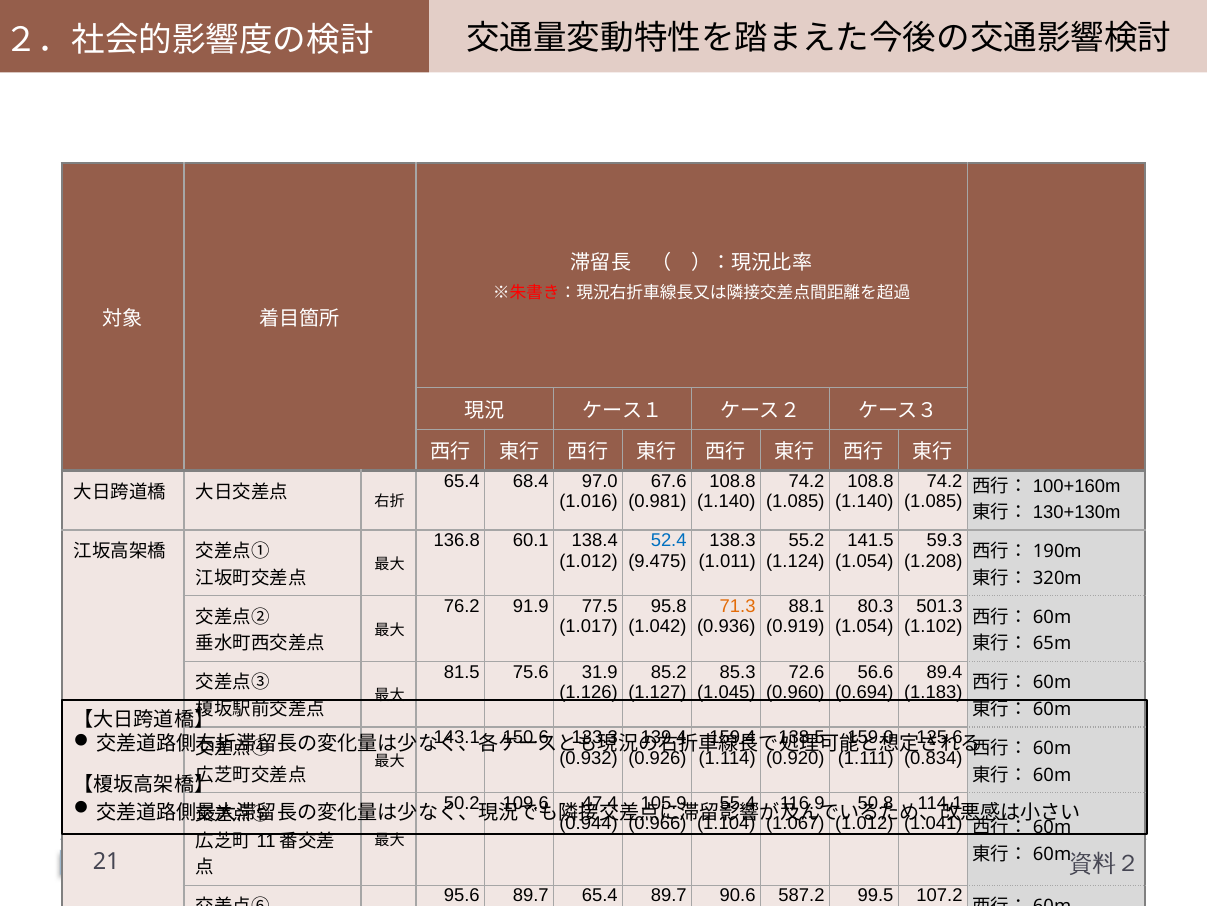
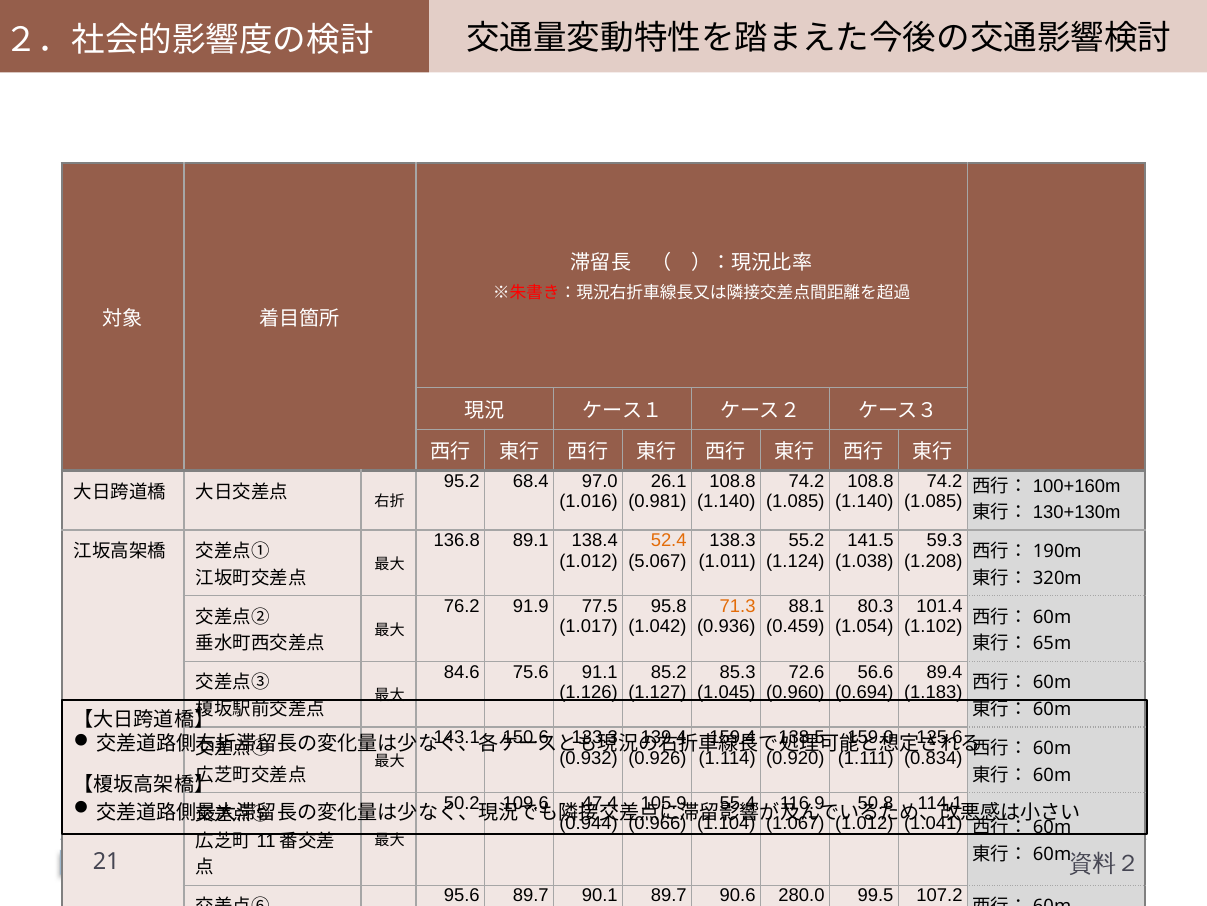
65.4: 65.4 -> 95.2 (462, 481)
67.6: 67.6 -> 26.1 (669, 481)
60.1: 60.1 -> 89.1 (531, 540)
52.4 colour: blue -> orange (669, 540)
9.475: 9.475 -> 5.067 (657, 561)
1.124 1.054: 1.054 -> 1.038 (864, 561)
501.3: 501.3 -> 101.4 (939, 606)
0.919: 0.919 -> 0.459 (795, 626)
81.5: 81.5 -> 84.6 (462, 671)
31.9: 31.9 -> 91.1 (600, 671)
89.7 65.4: 65.4 -> 90.1 (600, 895)
587.2: 587.2 -> 280.0 (802, 895)
